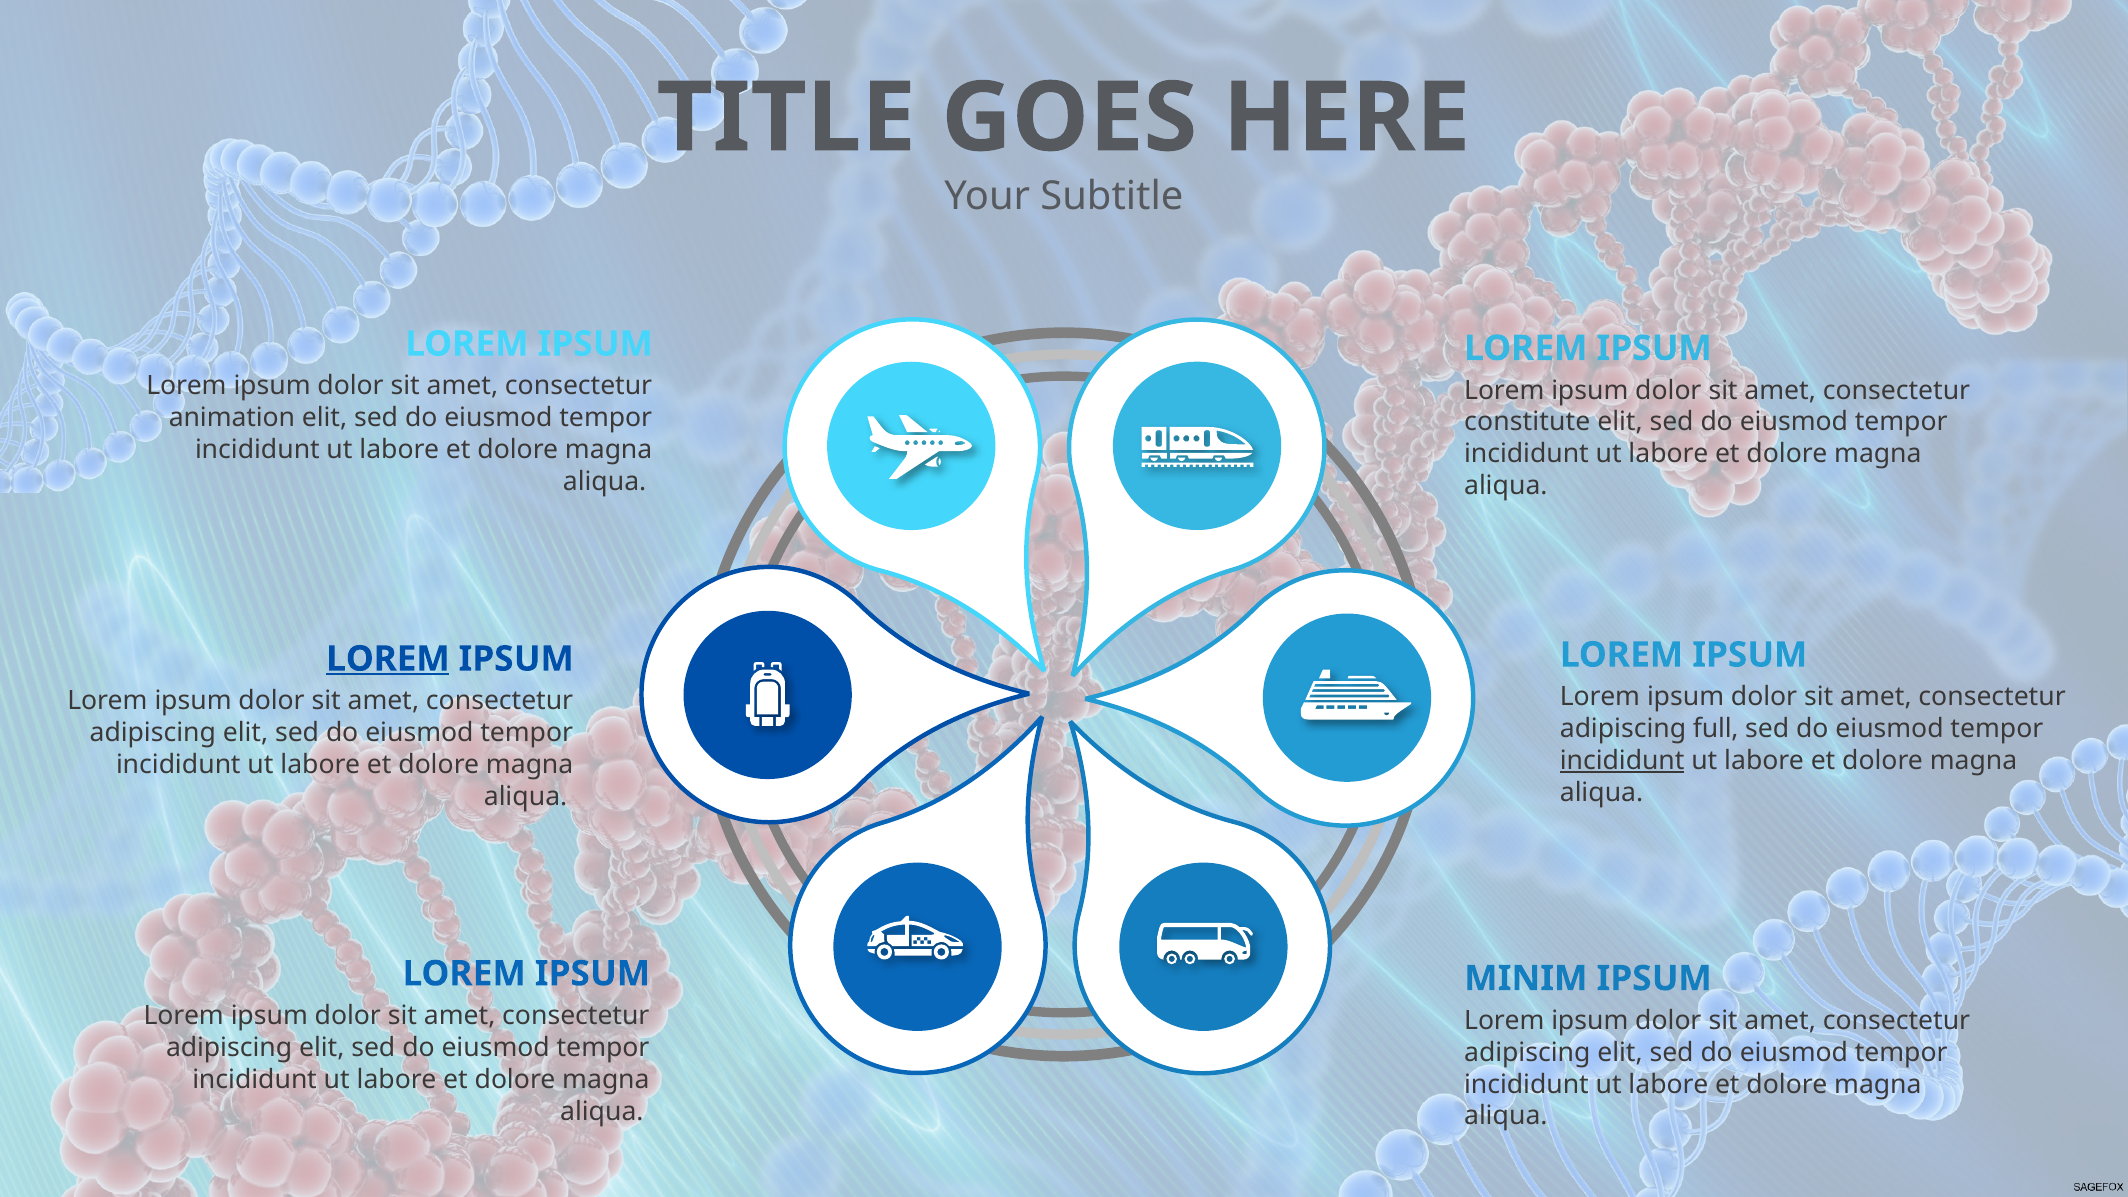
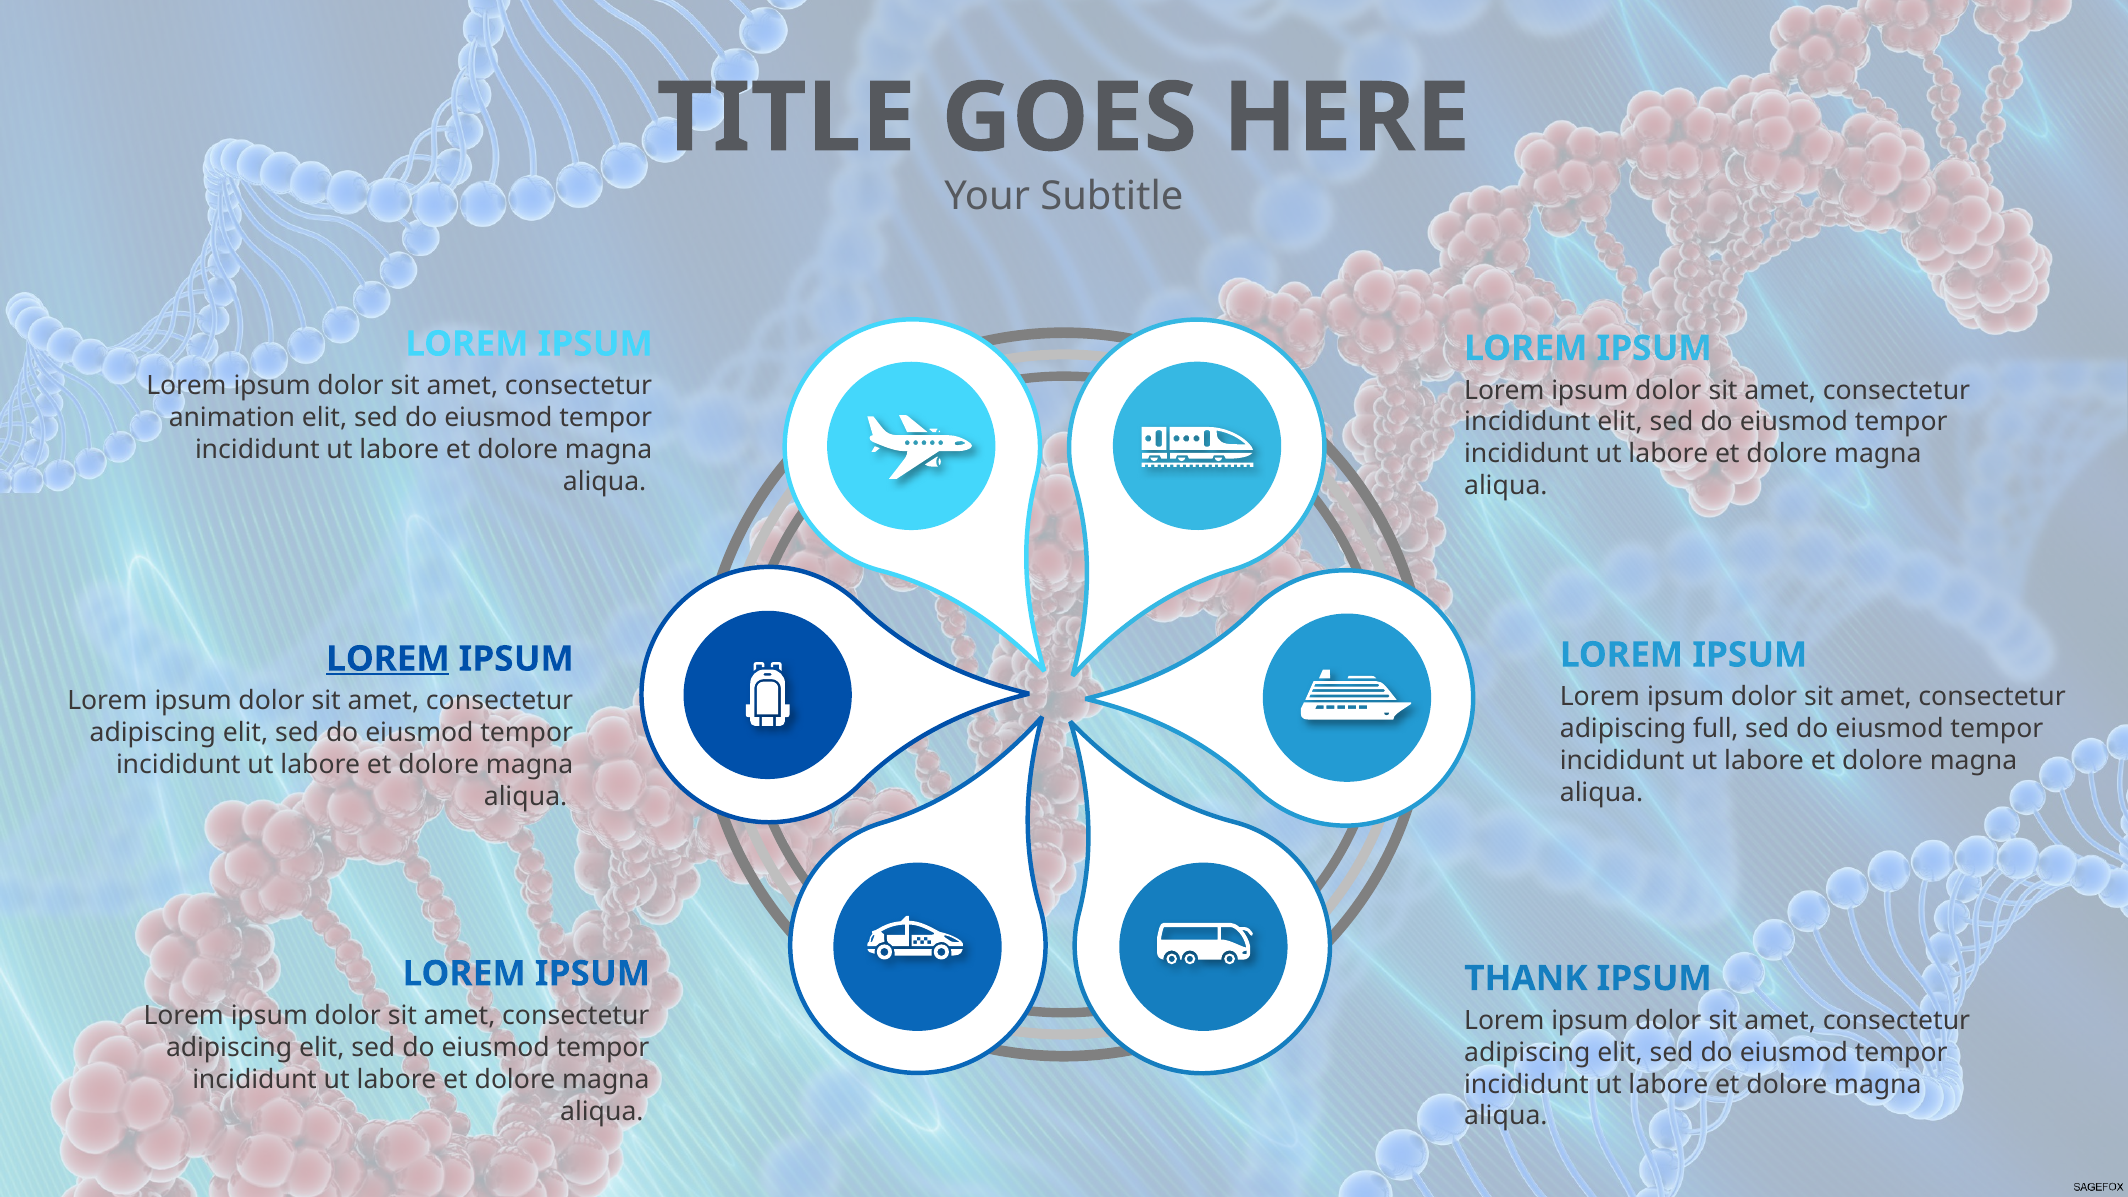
constitute: constitute -> incididunt (1527, 422)
incididunt underline: present -> none (1622, 761)
MINIM: MINIM -> THANK (1526, 979)
